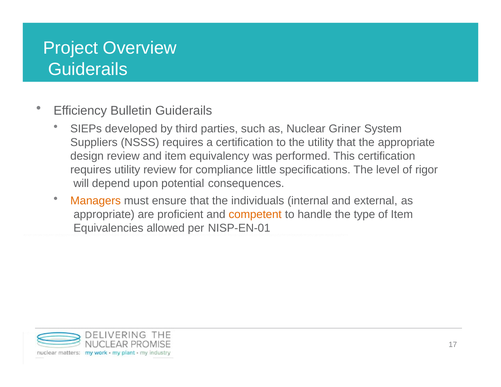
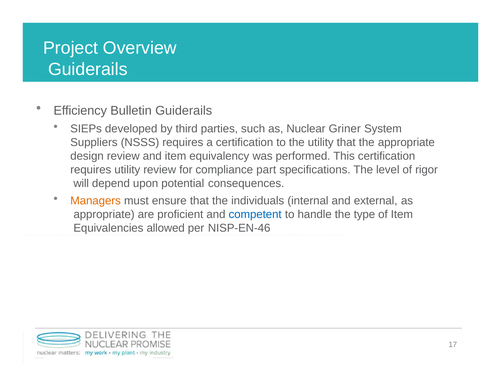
little: little -> part (266, 170)
competent colour: orange -> blue (255, 215)
NISP-EN-01: NISP-EN-01 -> NISP-EN-46 (239, 228)
